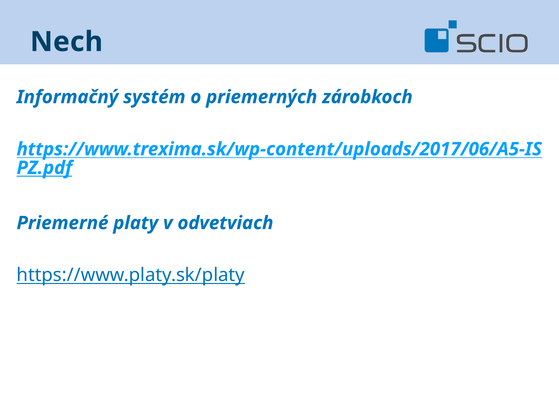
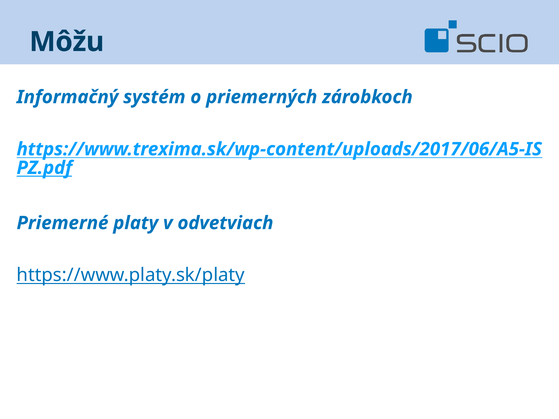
Nech: Nech -> Môžu (67, 42)
